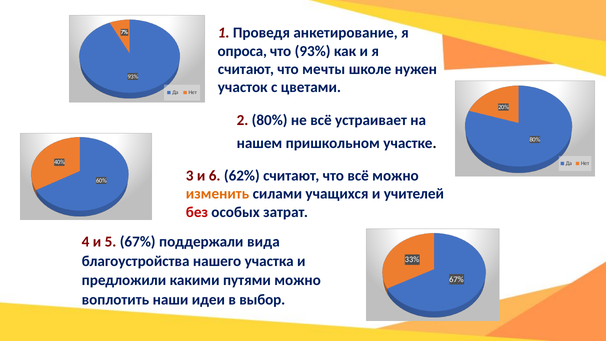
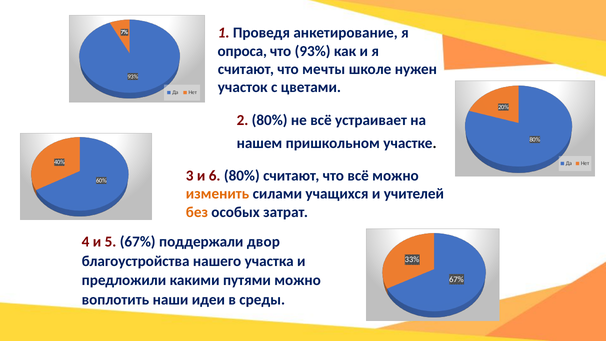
6 62%: 62% -> 80% (242, 176)
без colour: red -> orange (197, 212)
вида: вида -> двор (263, 242)
выбор: выбор -> среды (262, 299)
